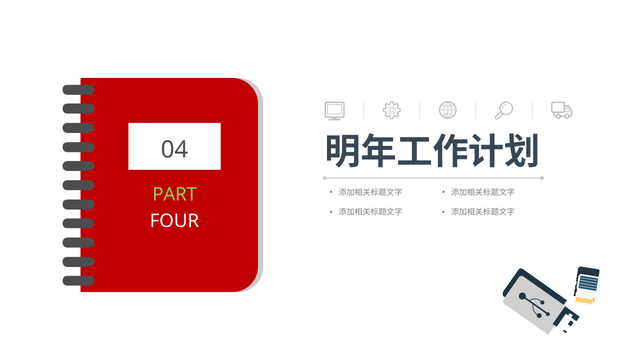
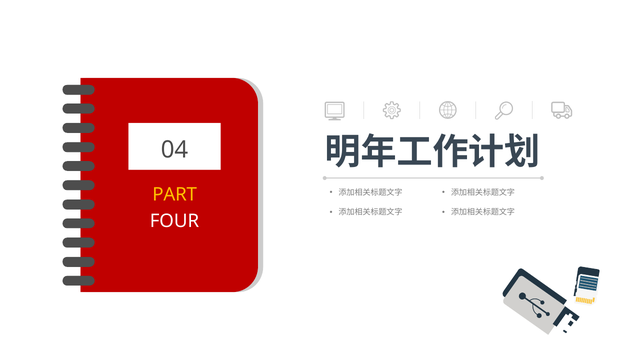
PART colour: light green -> yellow (175, 194)
